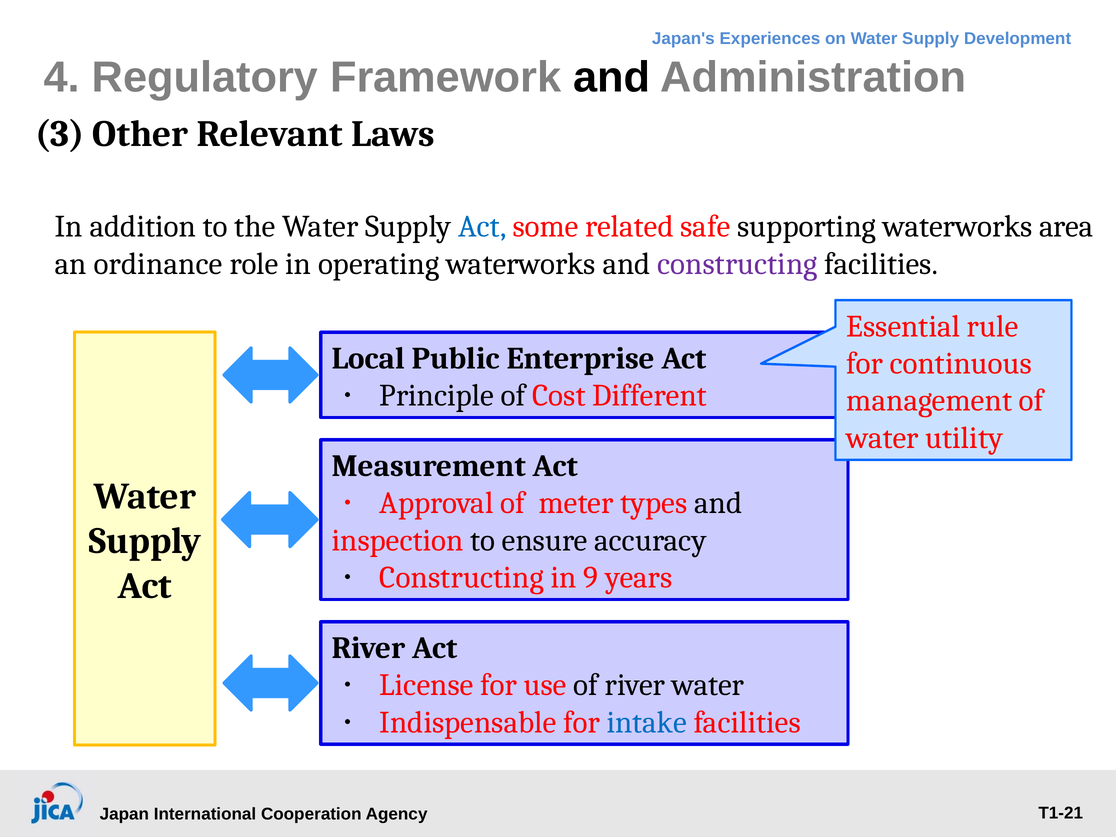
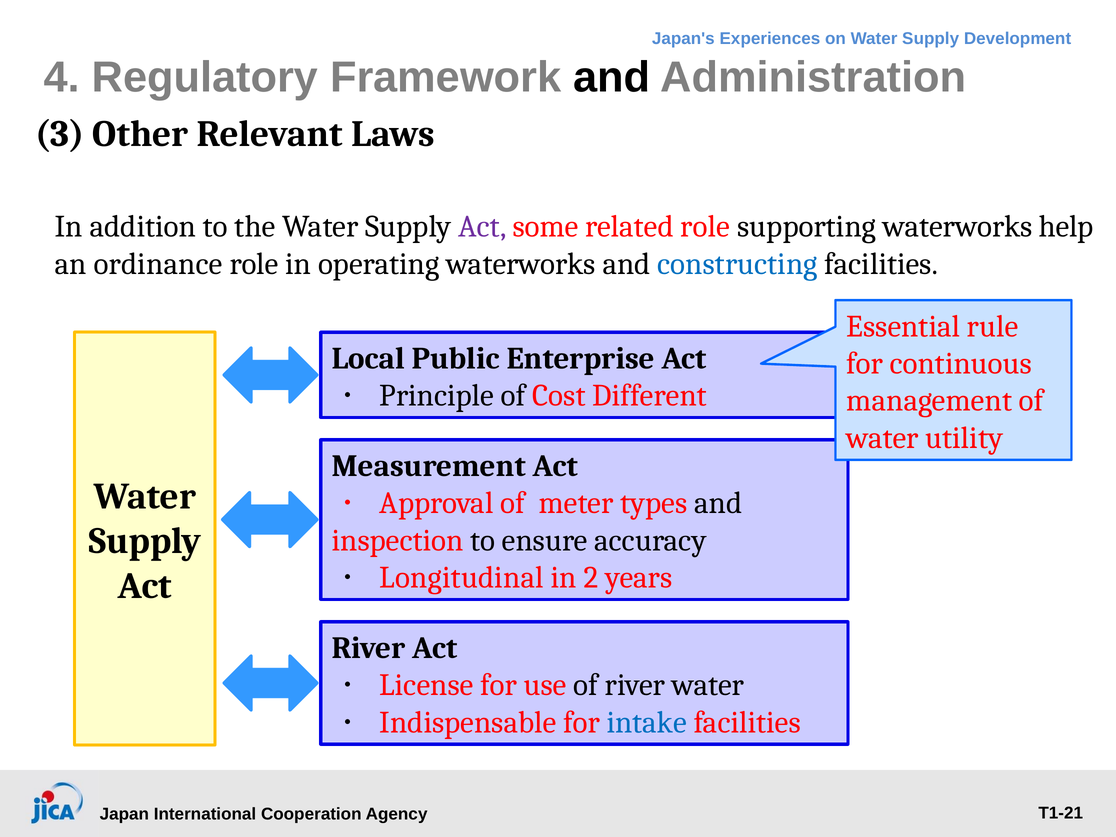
Act colour: blue -> purple (482, 227)
related safe: safe -> role (705, 227)
area: area -> help (1066, 227)
constructing colour: purple -> blue (738, 264)
Constructing: Constructing -> Longitudinal (462, 578)
9: 9 -> 2 (591, 578)
